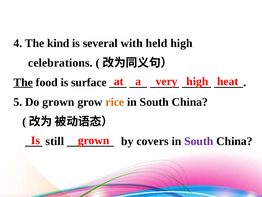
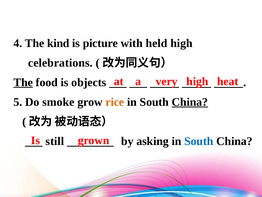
several: several -> picture (100, 43)
surface: surface -> objects (89, 82)
Do grown: grown -> smoke (58, 102)
China underline: none -> present (190, 102)
covers: covers -> asking (153, 141)
South colour: purple -> blue (199, 141)
